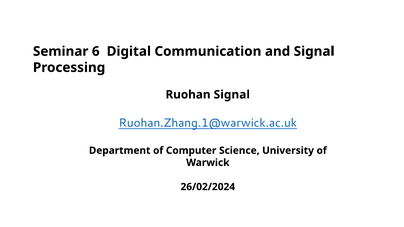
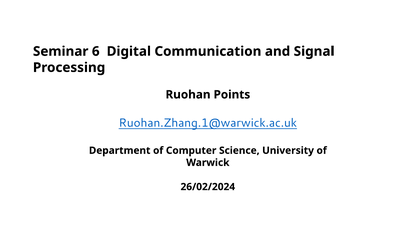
Ruohan Signal: Signal -> Points (232, 95)
